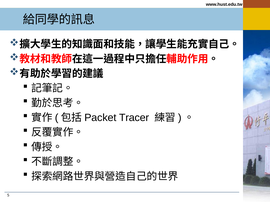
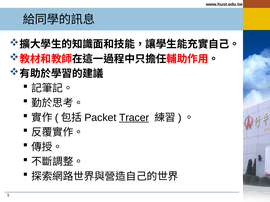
Tracer underline: none -> present (134, 118)
